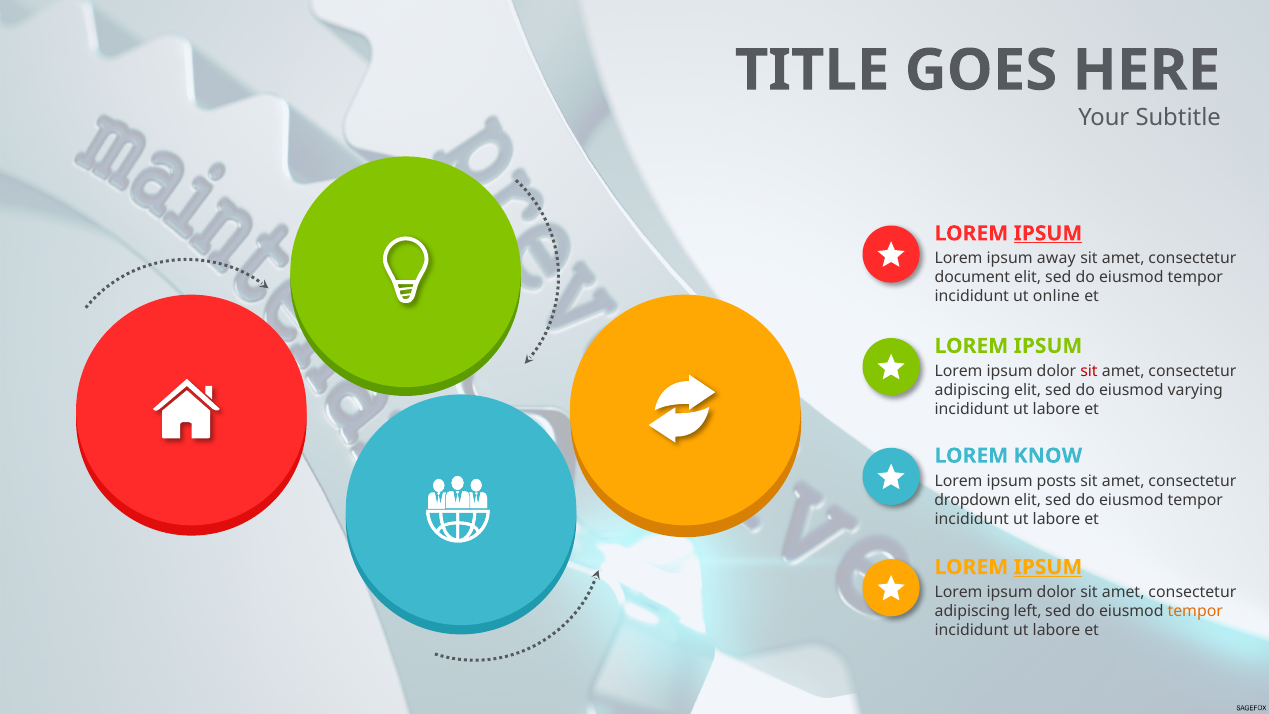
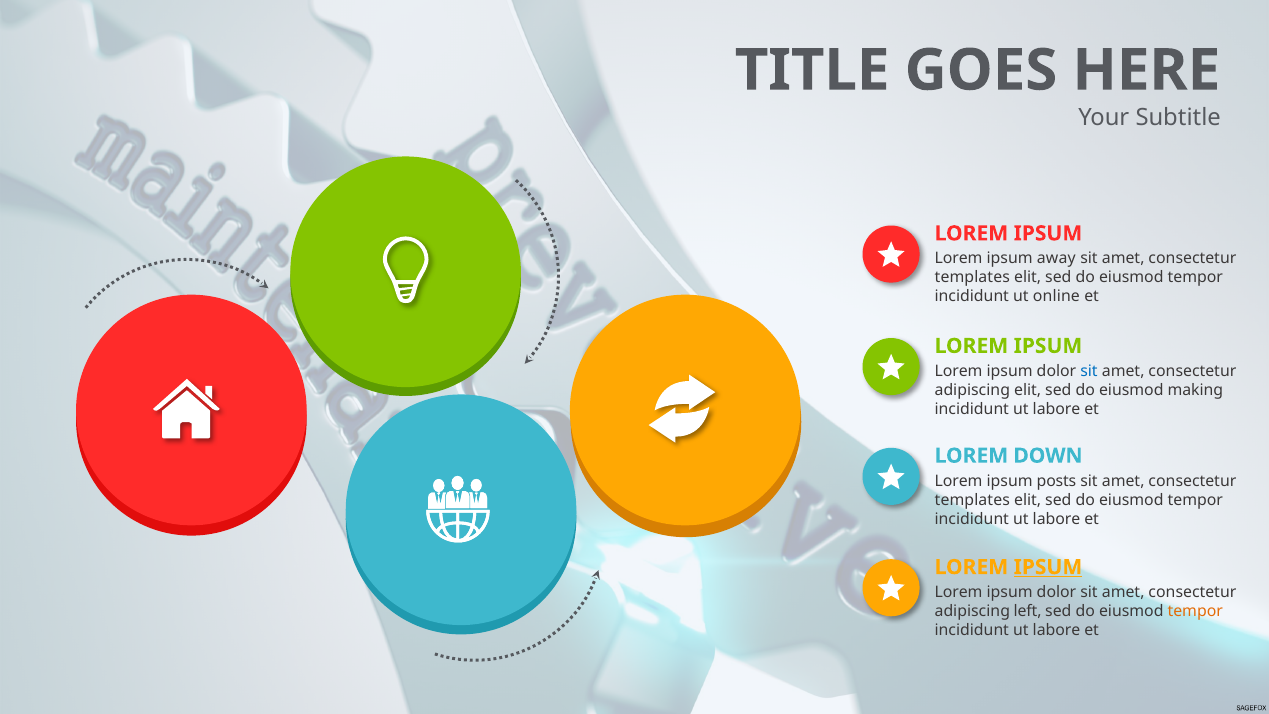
IPSUM underline: present -> none (1048, 233)
document: document -> templates (972, 277)
sit colour: red -> blue (1089, 371)
varying: varying -> making (1195, 390)
KNOW: KNOW -> DOWN (1048, 456)
dropdown: dropdown -> templates (972, 500)
